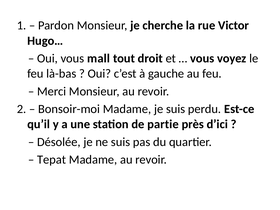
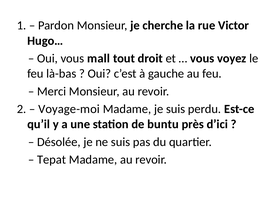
Bonsoir-moi: Bonsoir-moi -> Voyage-moi (69, 109)
partie: partie -> buntu (163, 124)
